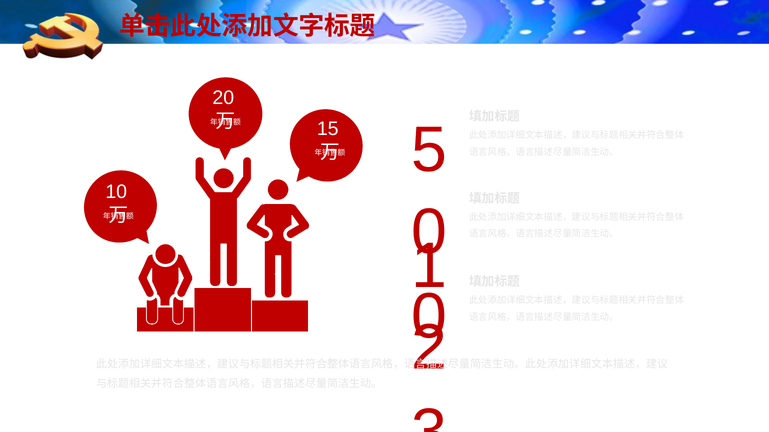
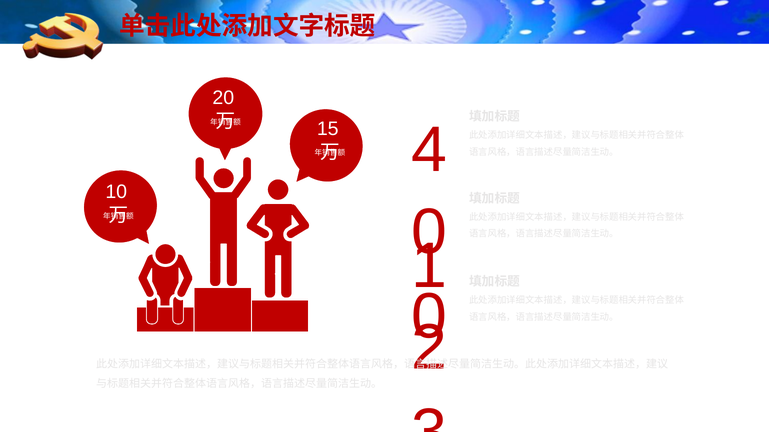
5: 5 -> 4 (429, 150)
